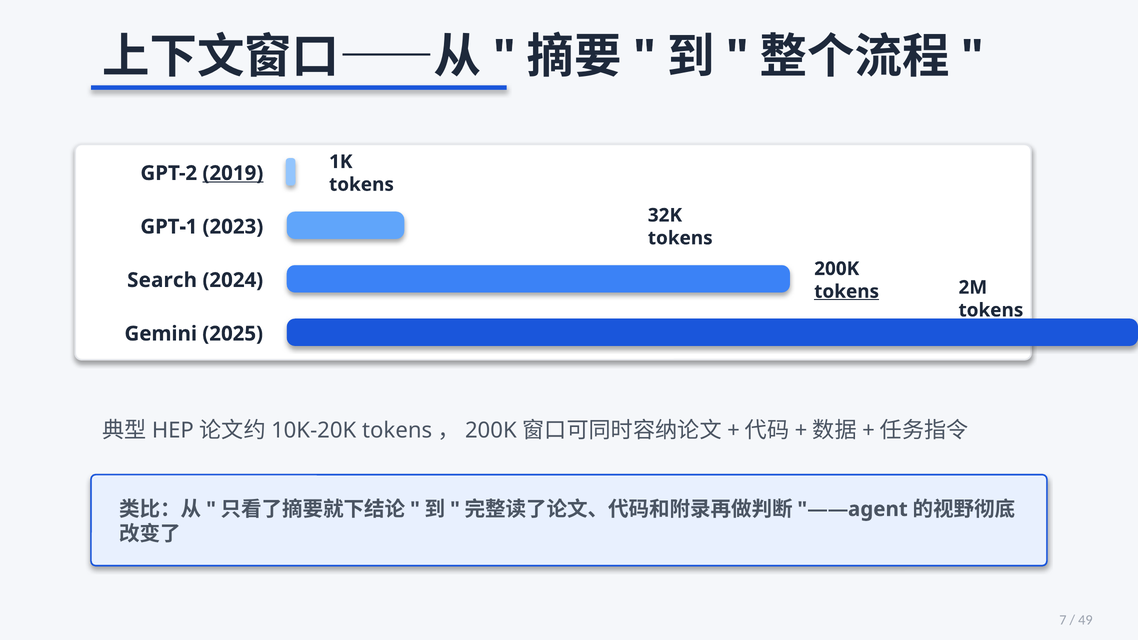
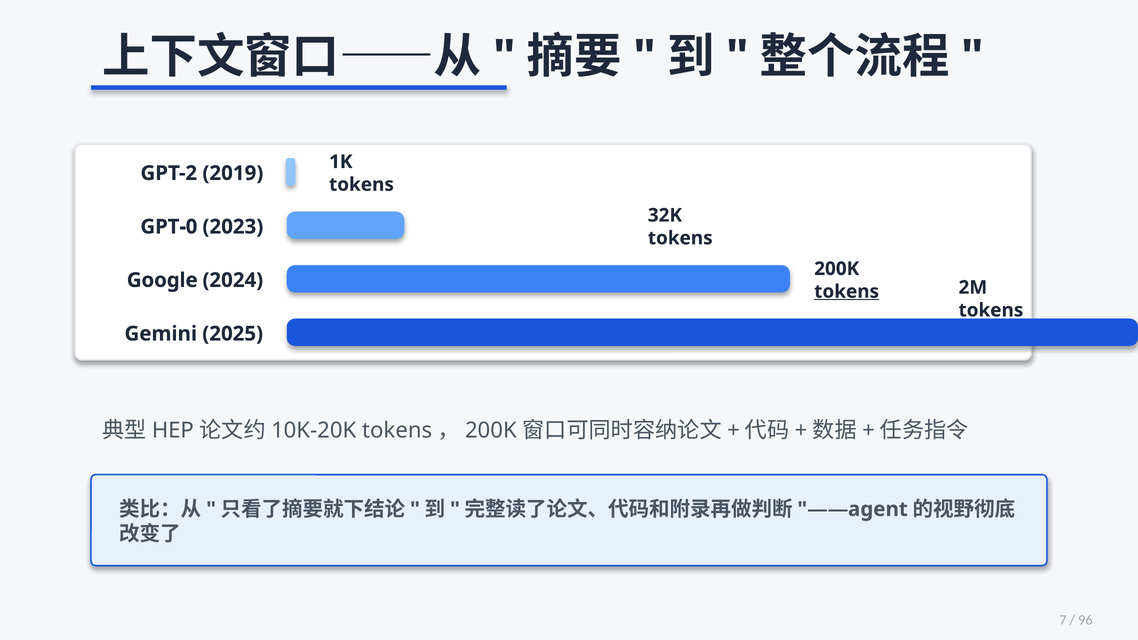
2019 underline: present -> none (233, 173)
GPT-1: GPT-1 -> GPT-0 (169, 227)
Search: Search -> Google (162, 280)
49: 49 -> 96 (1085, 620)
